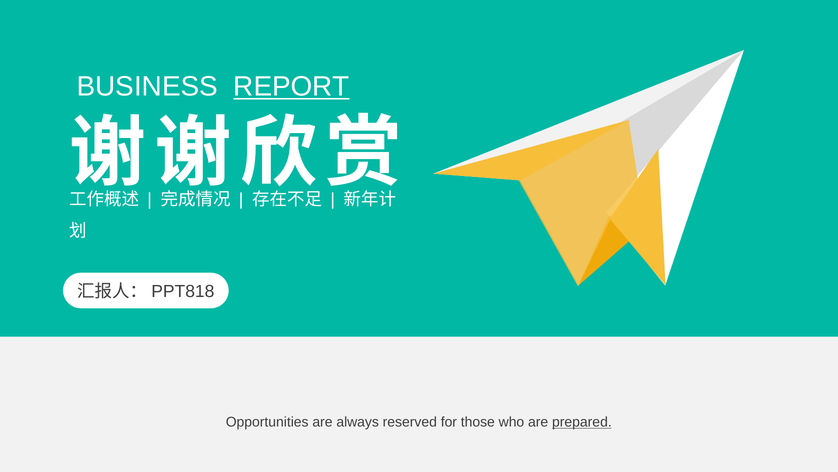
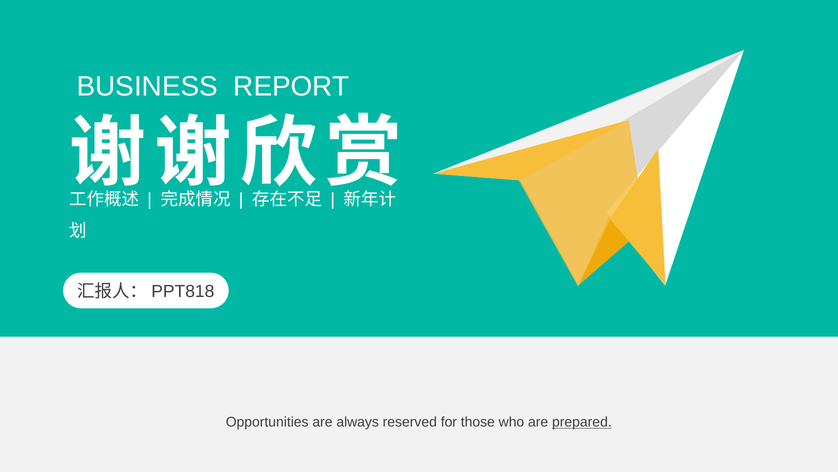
REPORT underline: present -> none (291, 87)
